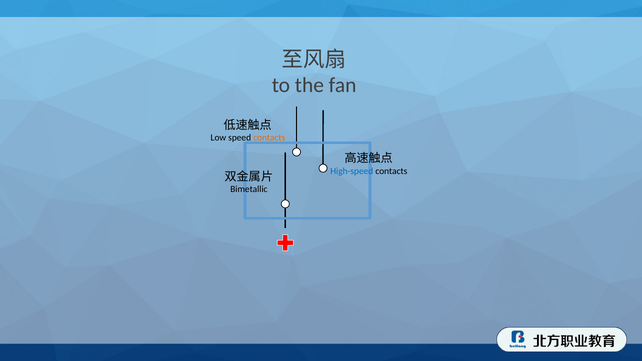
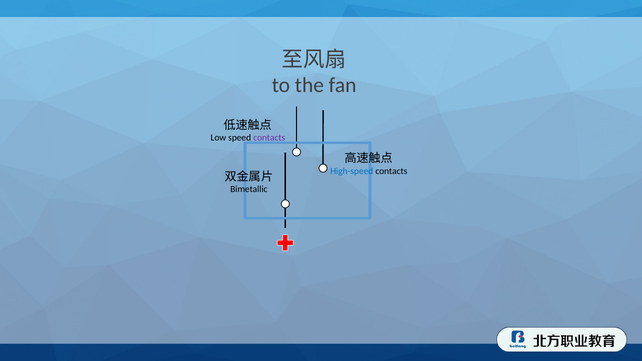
contacts colour: orange -> purple (269, 138)
